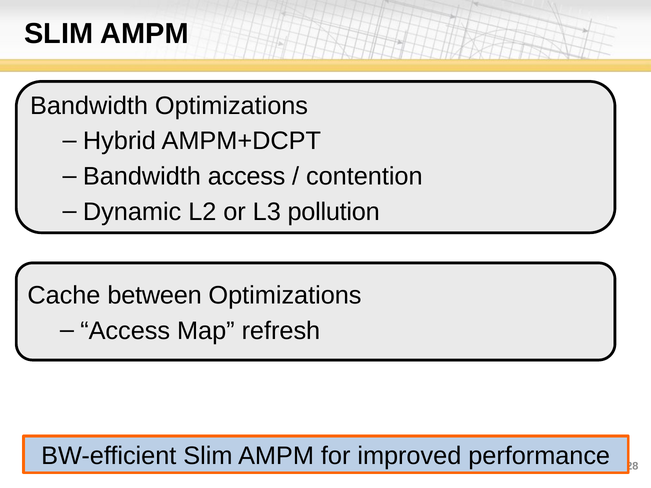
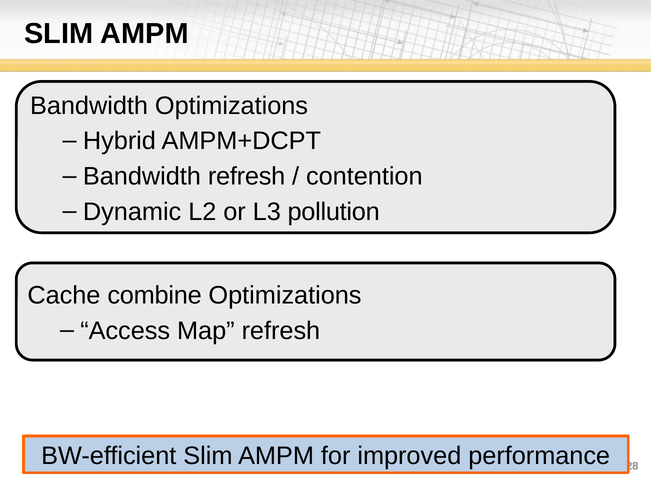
Bandwidth access: access -> refresh (247, 177)
between: between -> combine (155, 296)
